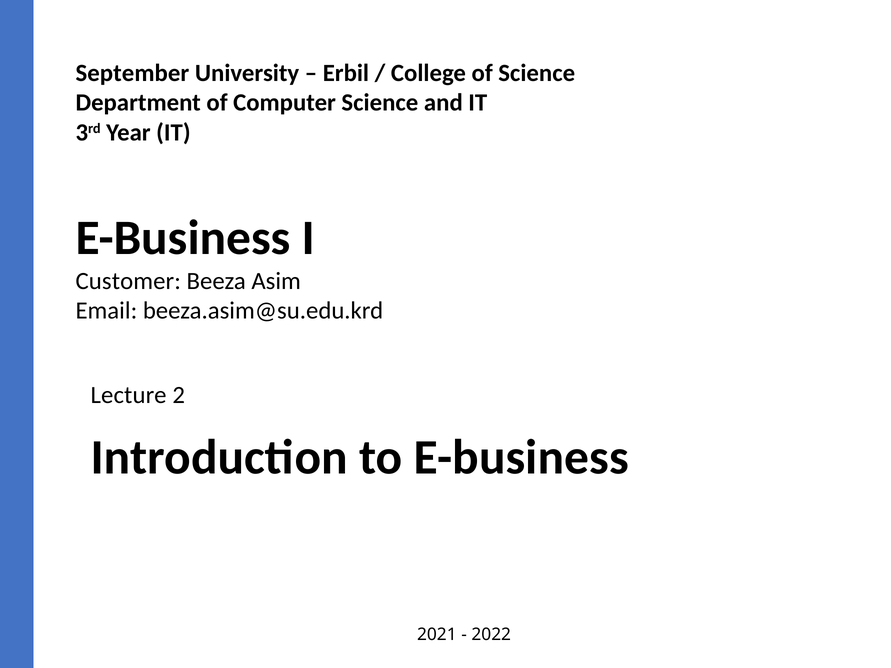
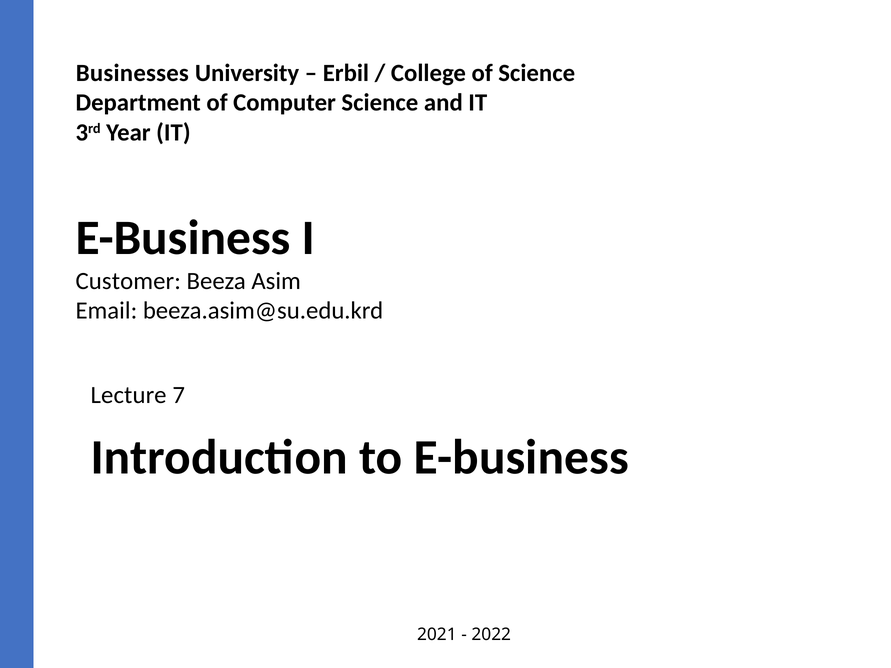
September: September -> Businesses (132, 73)
2: 2 -> 7 (179, 395)
